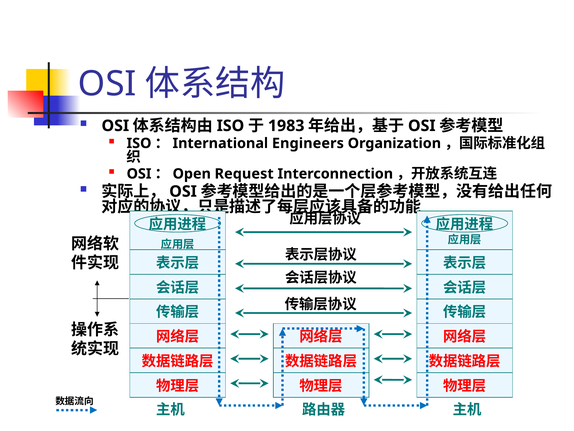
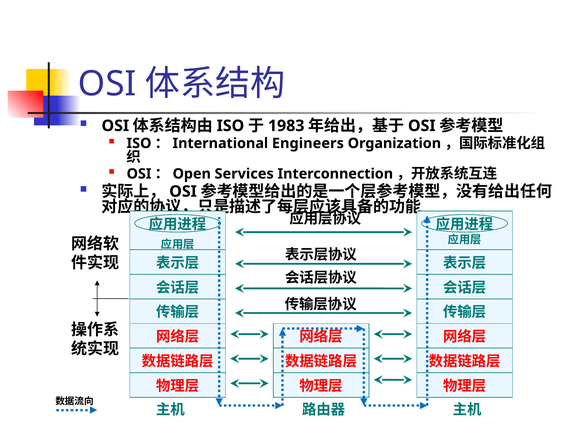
Request: Request -> Services (244, 174)
